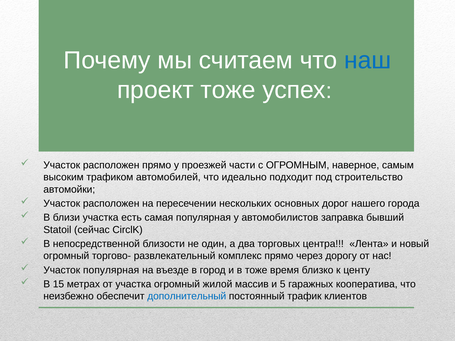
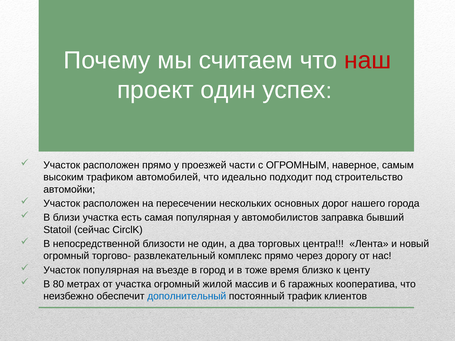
наш colour: blue -> red (368, 60)
проект тоже: тоже -> один (228, 90)
15: 15 -> 80 (58, 284)
5: 5 -> 6 (283, 284)
